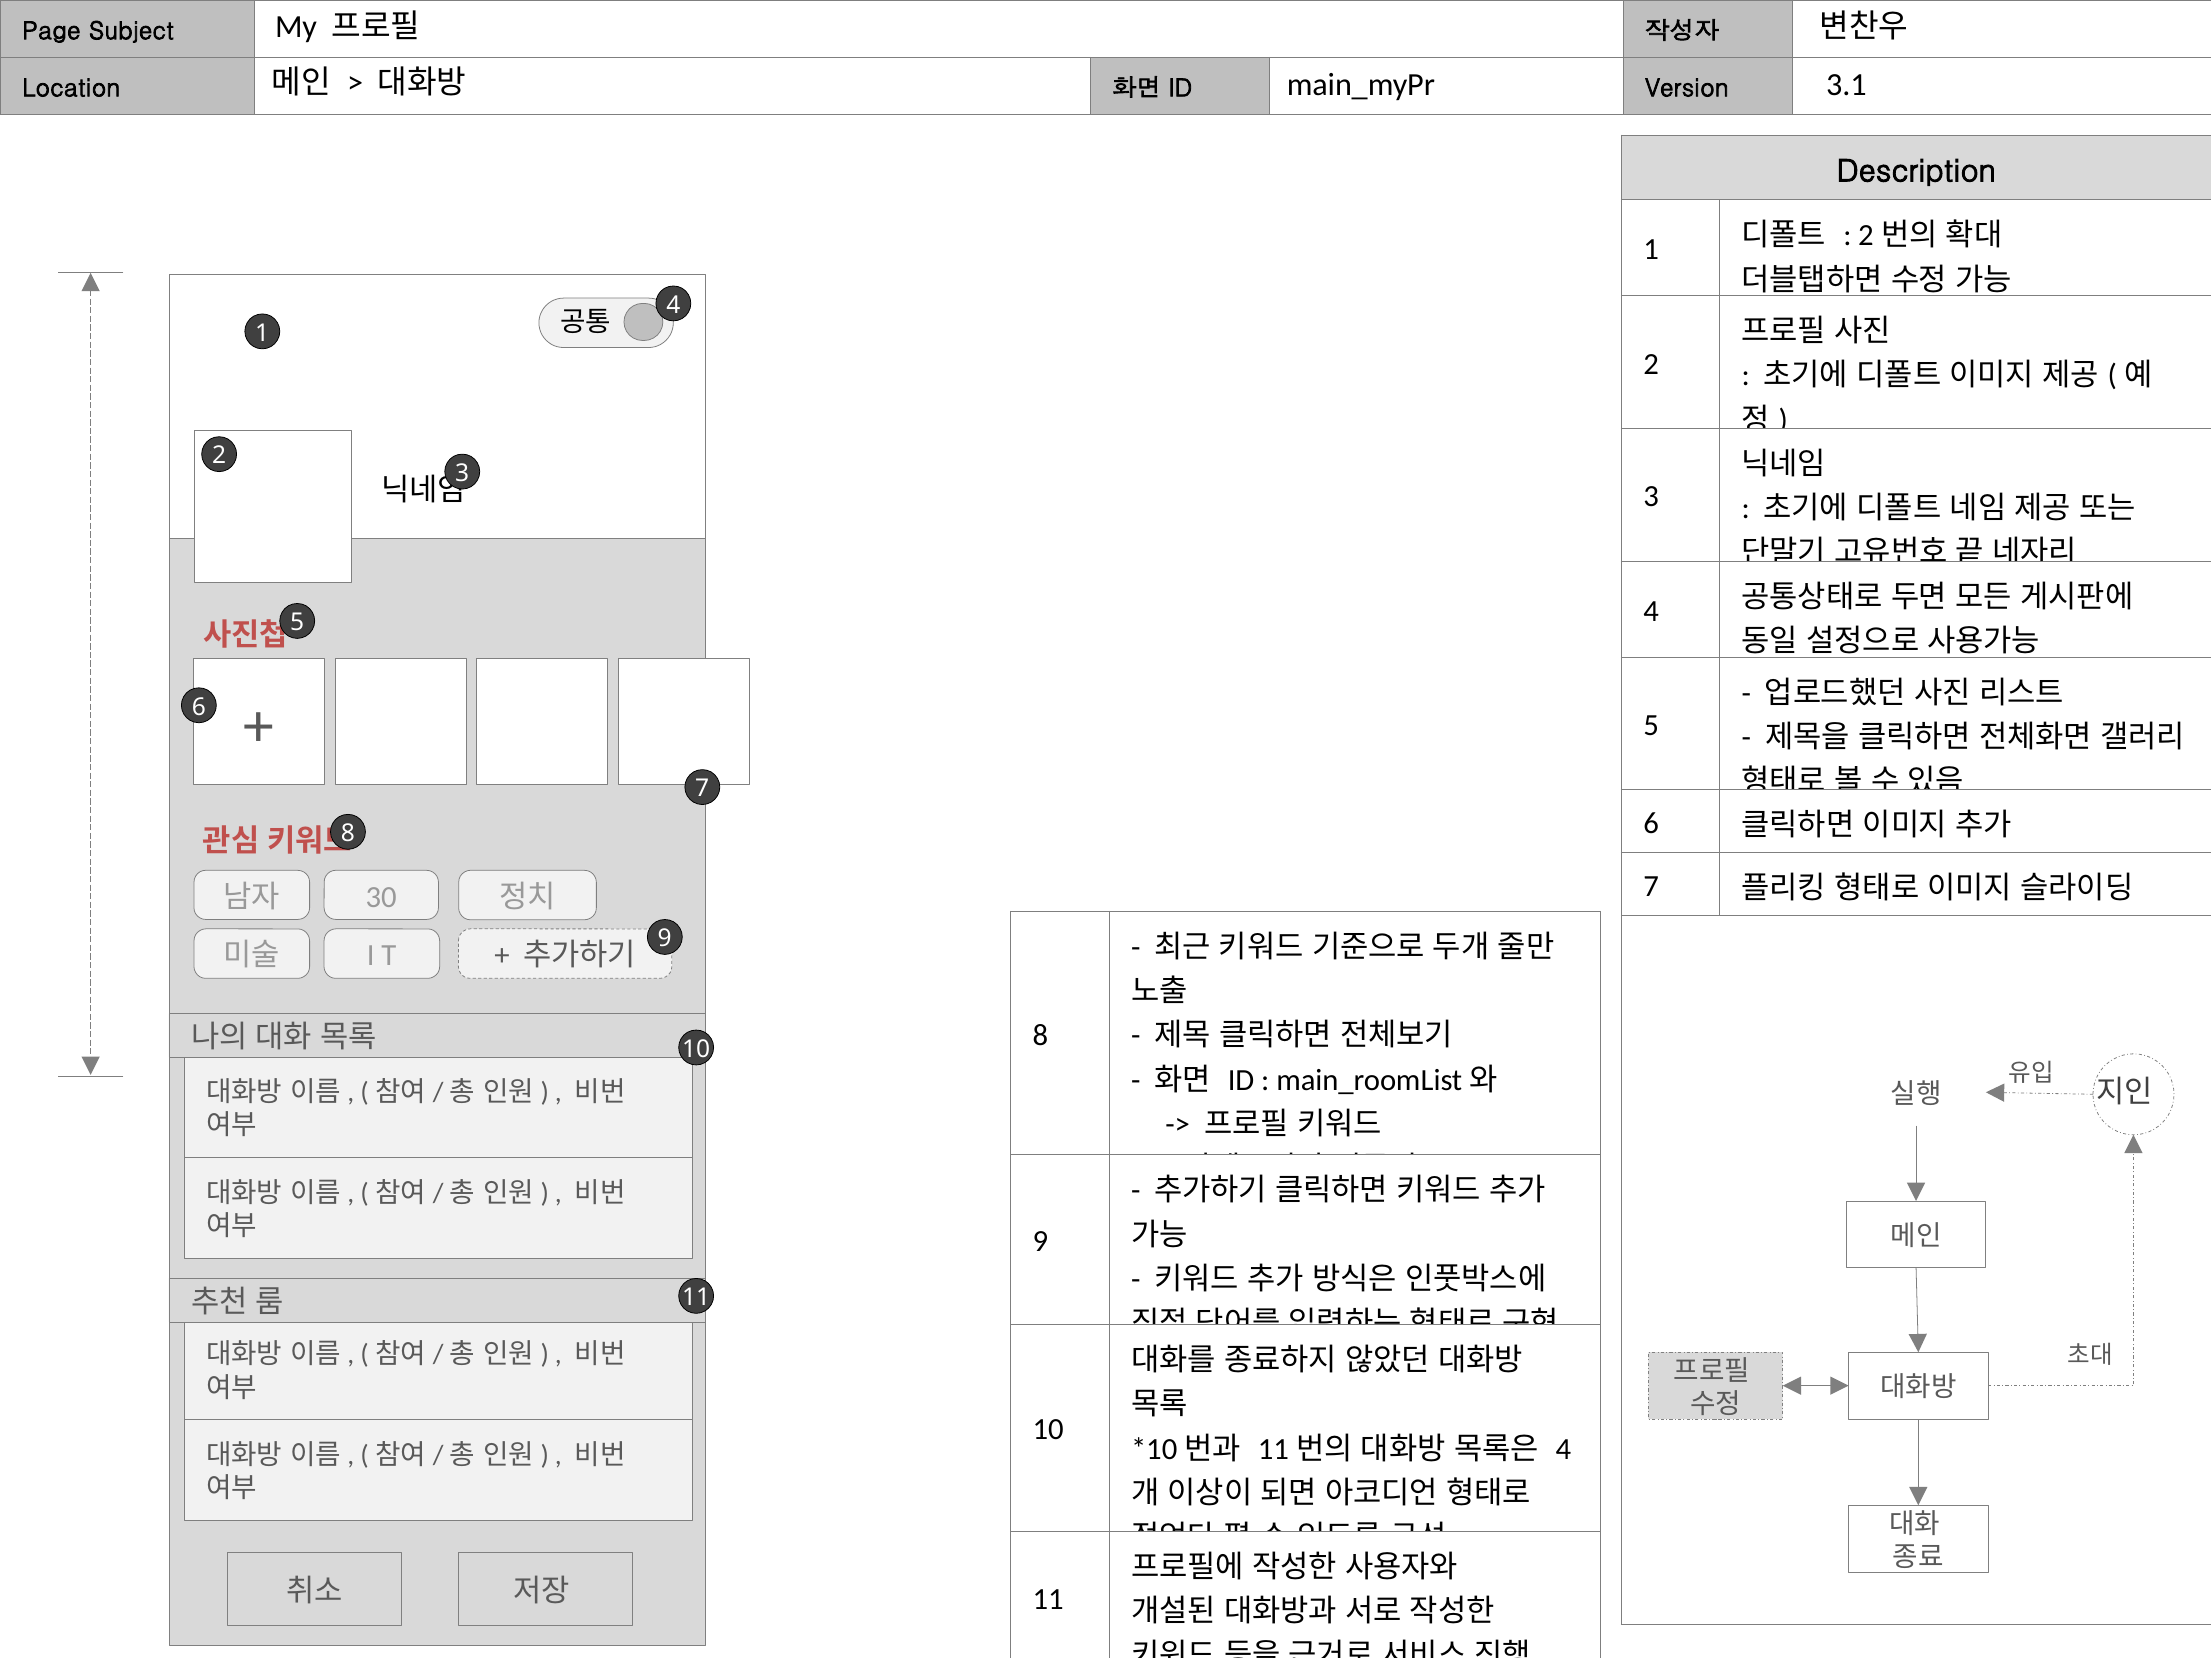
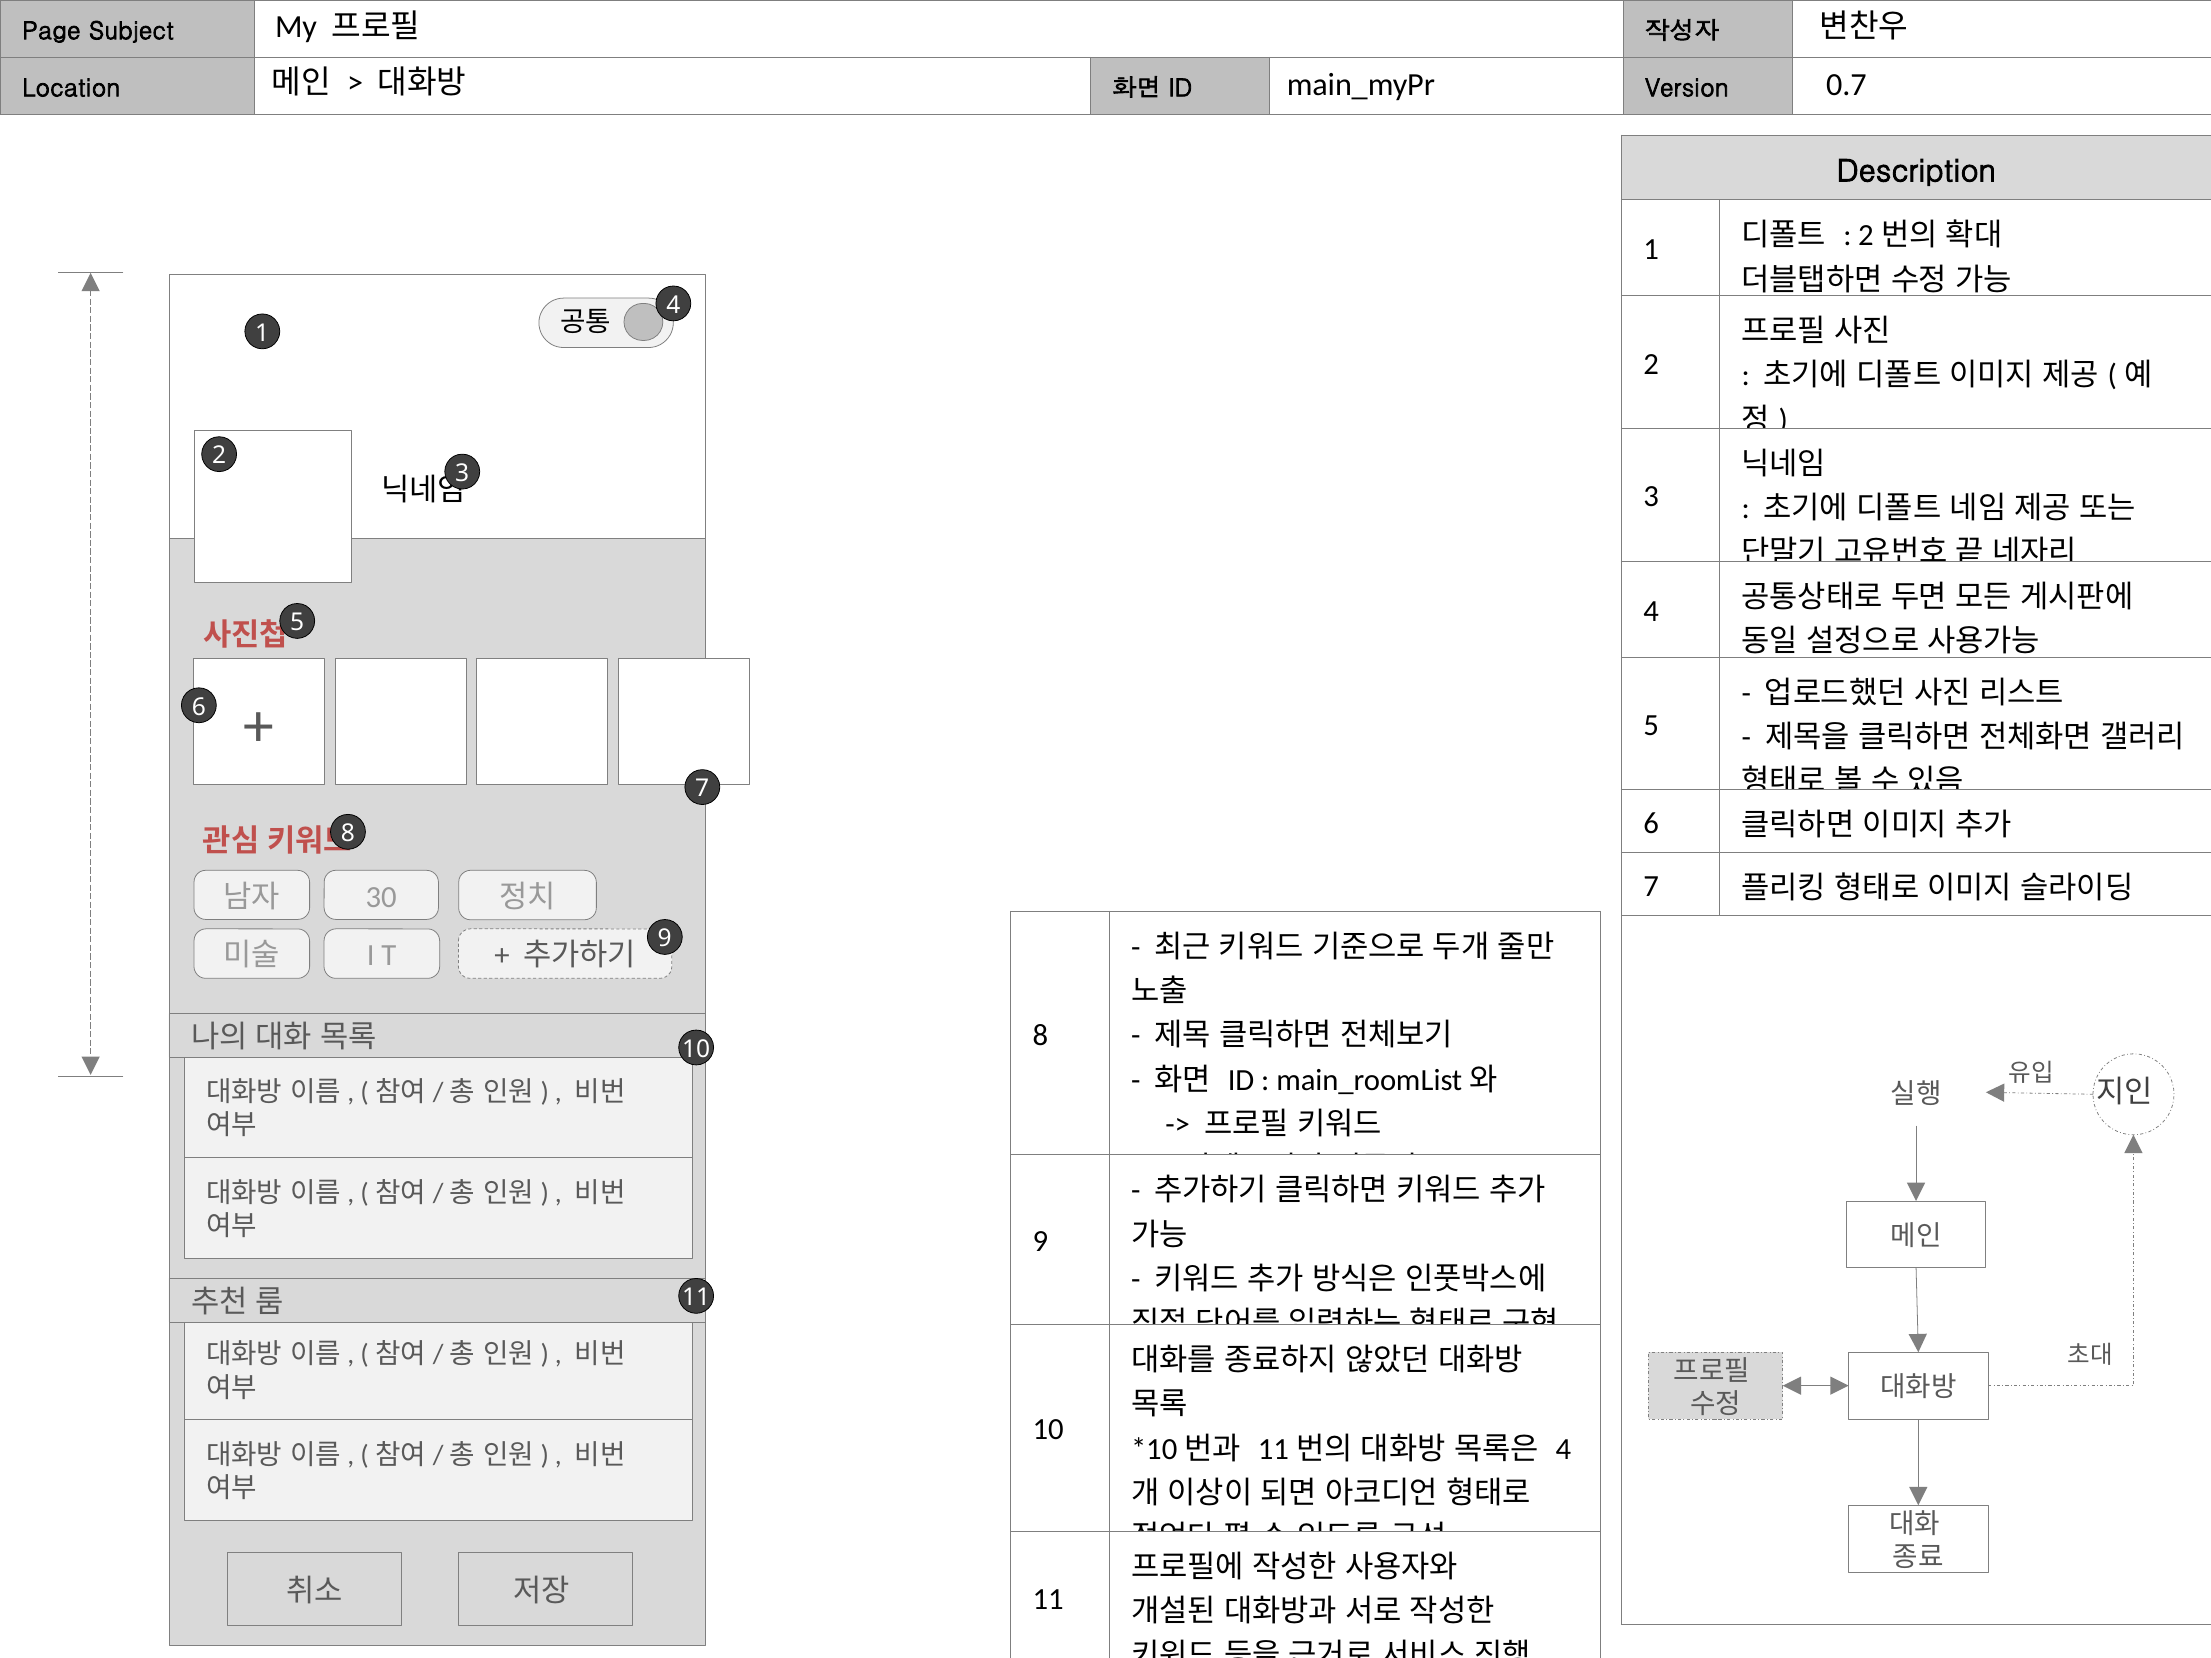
3.1: 3.1 -> 0.7 (1846, 85)
